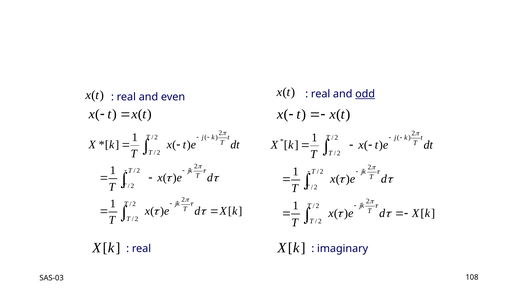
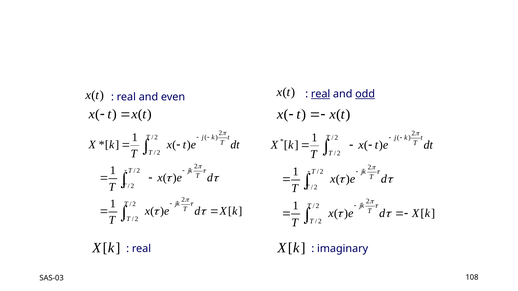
real underline: none -> present (321, 94)
